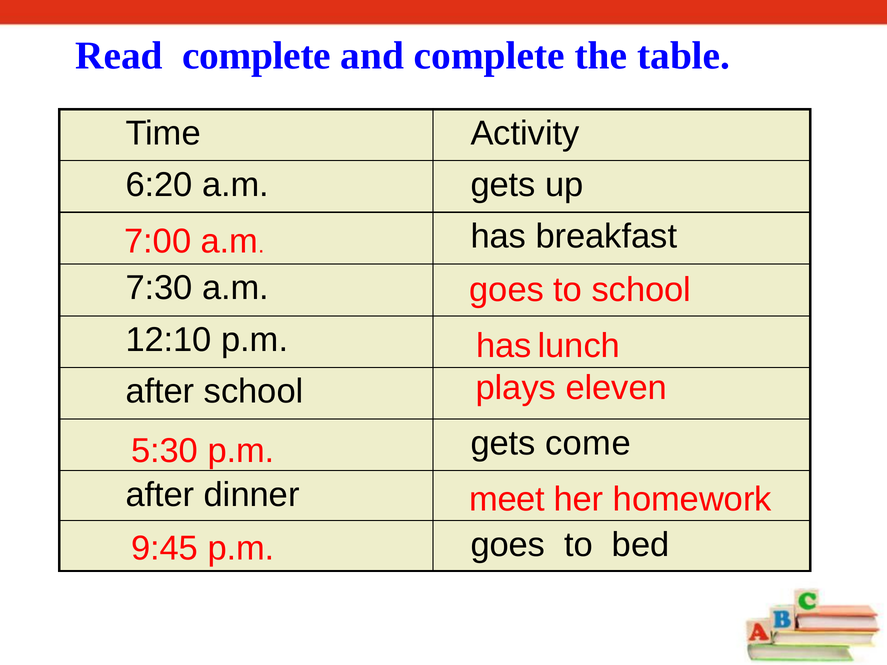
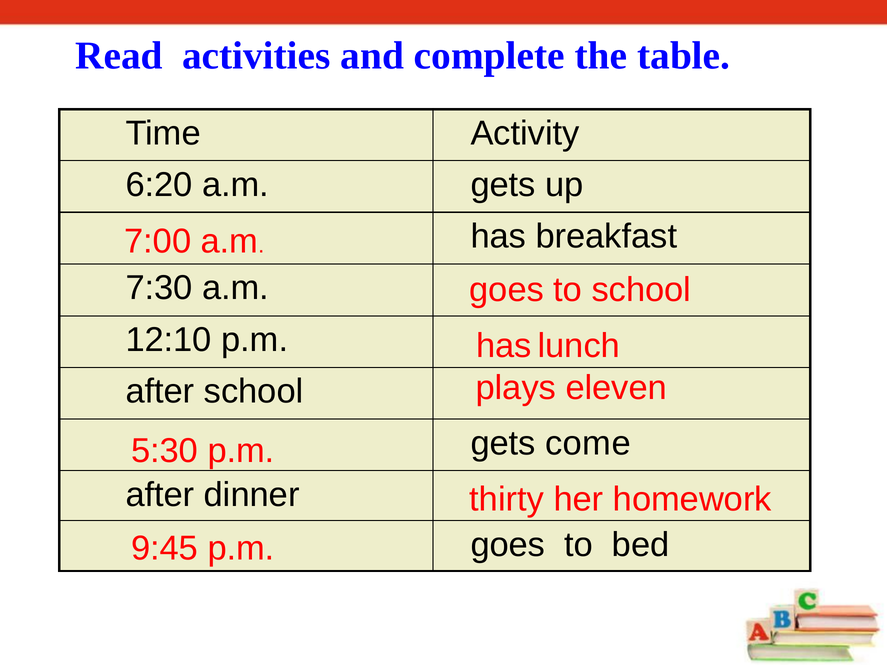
Read complete: complete -> activities (256, 56)
meet: meet -> thirty (507, 500)
